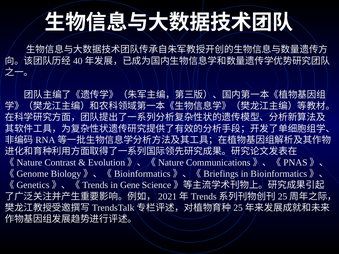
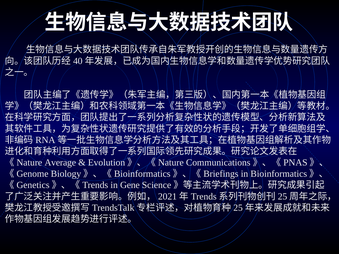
Contrast: Contrast -> Average (60, 163)
